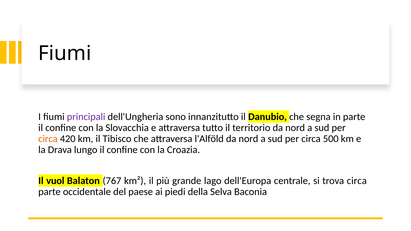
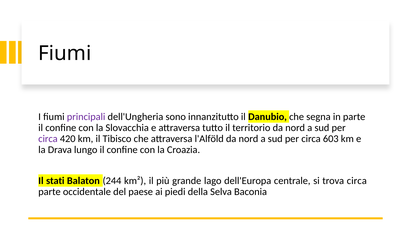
circa colour: orange -> purple (48, 139)
500: 500 -> 603 (331, 139)
vuol: vuol -> stati (55, 181)
767: 767 -> 244 (112, 181)
